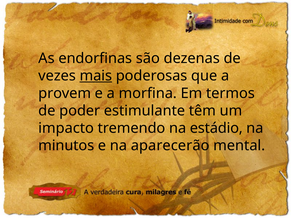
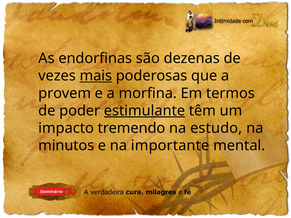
estimulante underline: none -> present (145, 111)
estádio: estádio -> estudo (216, 128)
aparecerão: aparecerão -> importante (170, 146)
